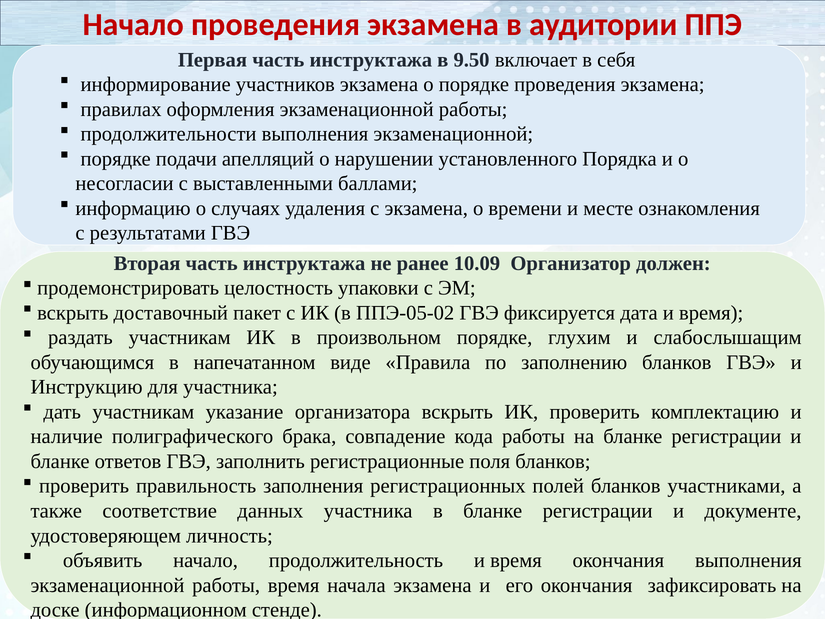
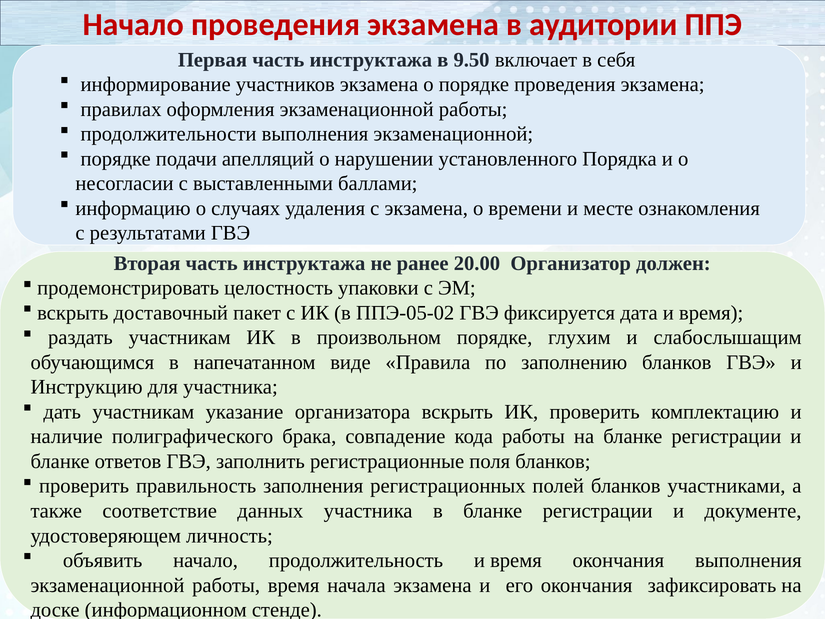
10.09: 10.09 -> 20.00 (477, 263)
